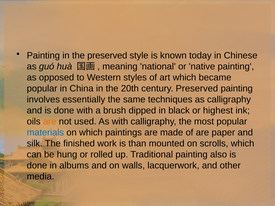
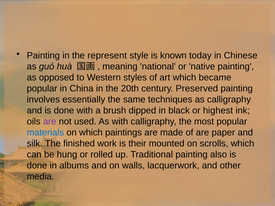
the preserved: preserved -> represent (107, 56)
are colour: orange -> purple (50, 122)
than: than -> their (137, 144)
